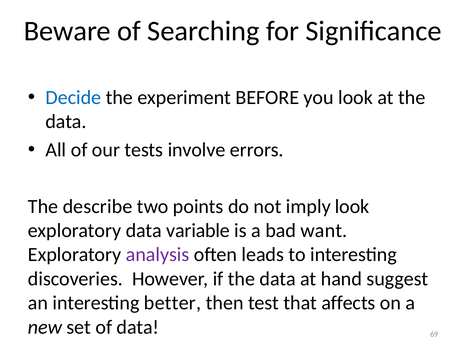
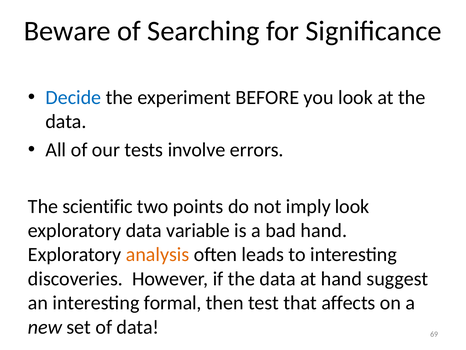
describe: describe -> scientific (98, 206)
bad want: want -> hand (324, 230)
analysis colour: purple -> orange (158, 254)
better: better -> formal (173, 302)
